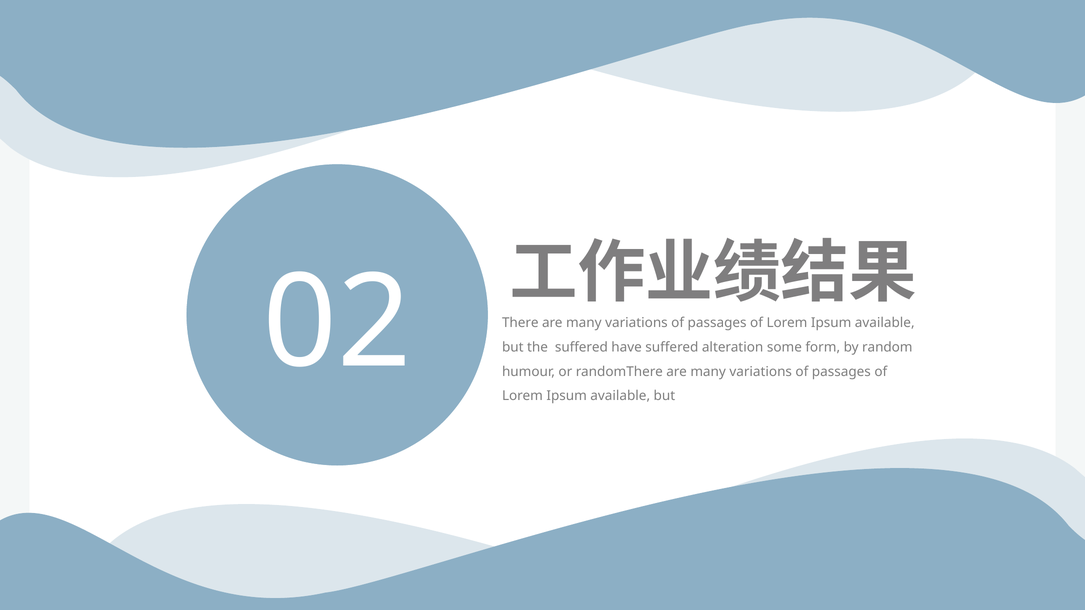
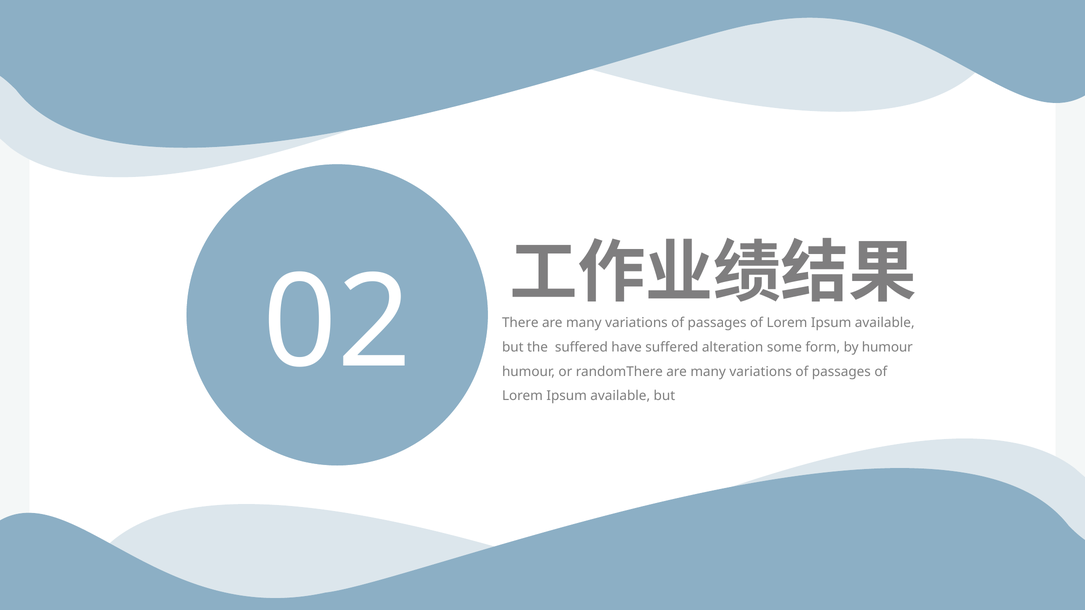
by random: random -> humour (887, 347)
